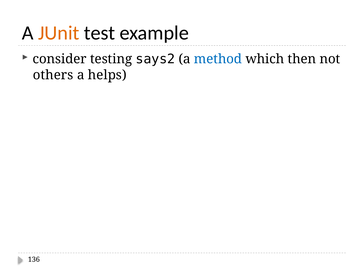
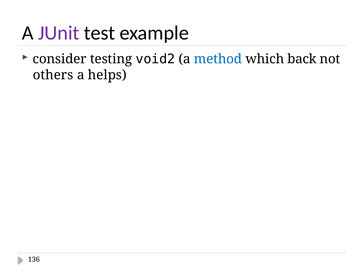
JUnit colour: orange -> purple (59, 33)
says2: says2 -> void2 (155, 59)
then: then -> back (302, 59)
